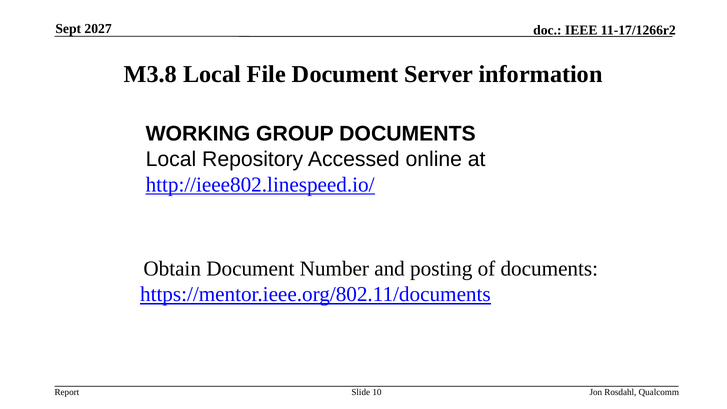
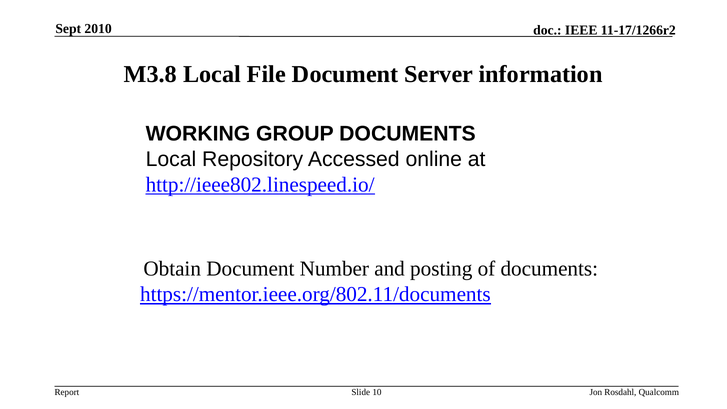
2027: 2027 -> 2010 (98, 29)
